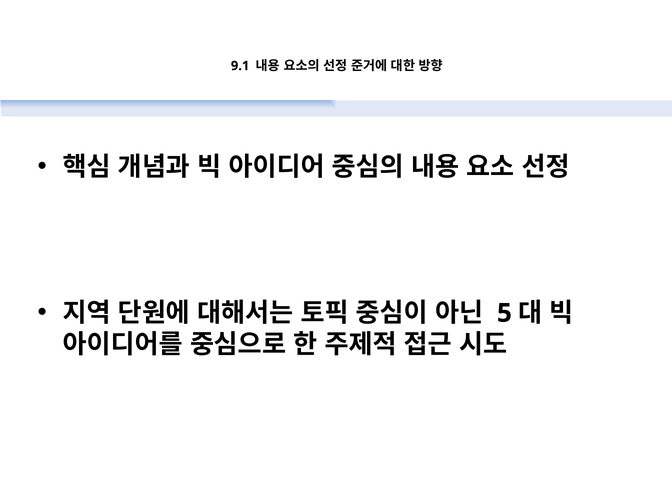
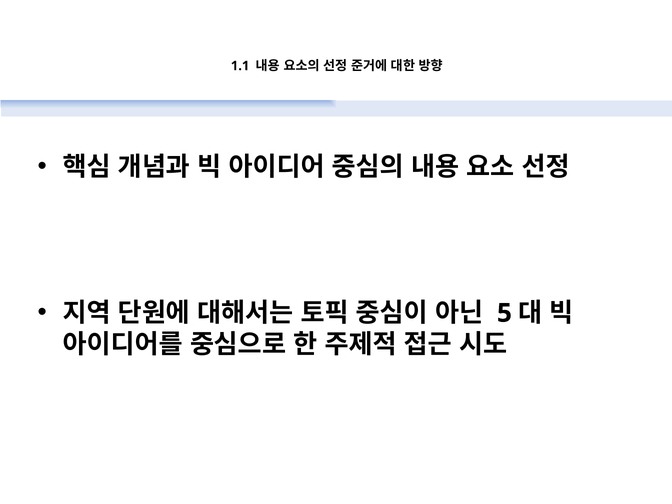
9.1: 9.1 -> 1.1 (240, 66)
